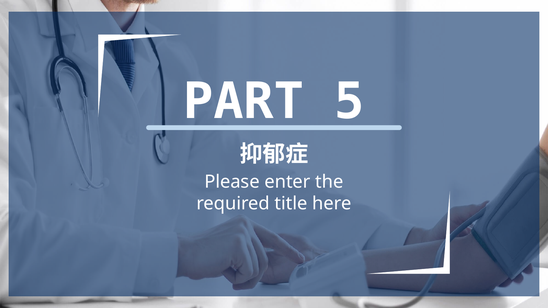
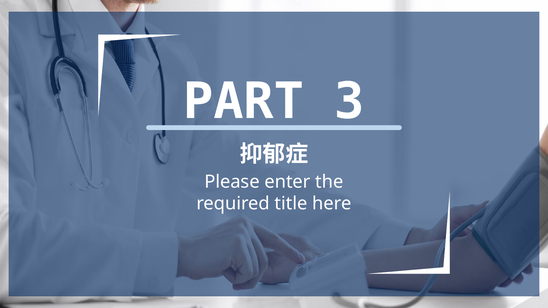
5: 5 -> 3 (349, 102)
